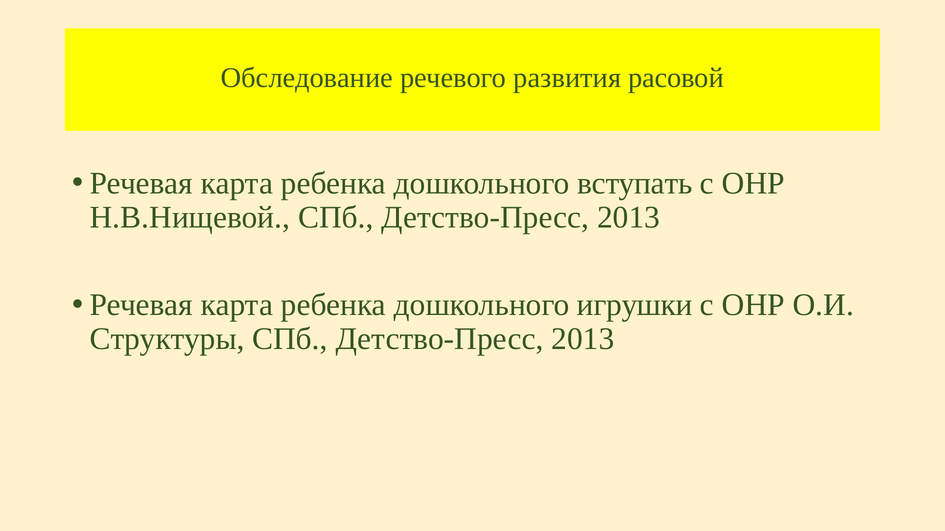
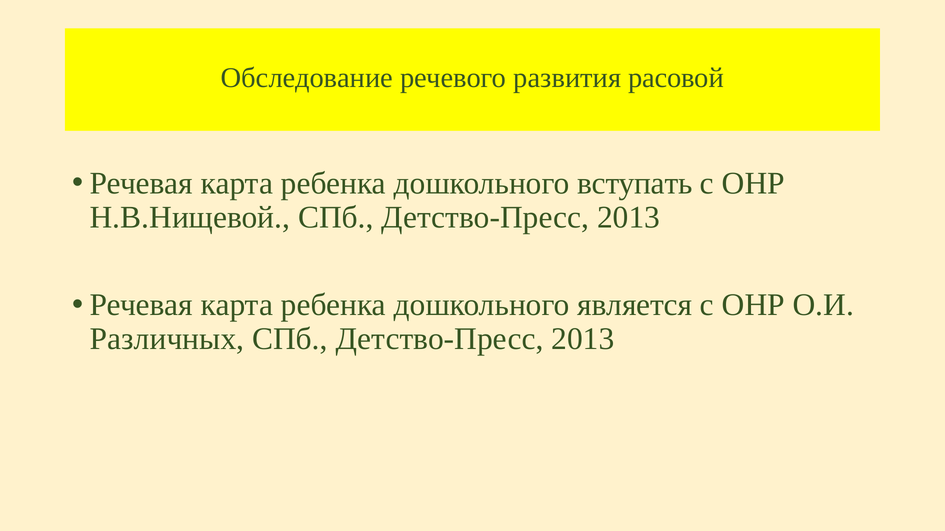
игрушки: игрушки -> является (635, 305)
Структуры: Структуры -> Различных (167, 339)
